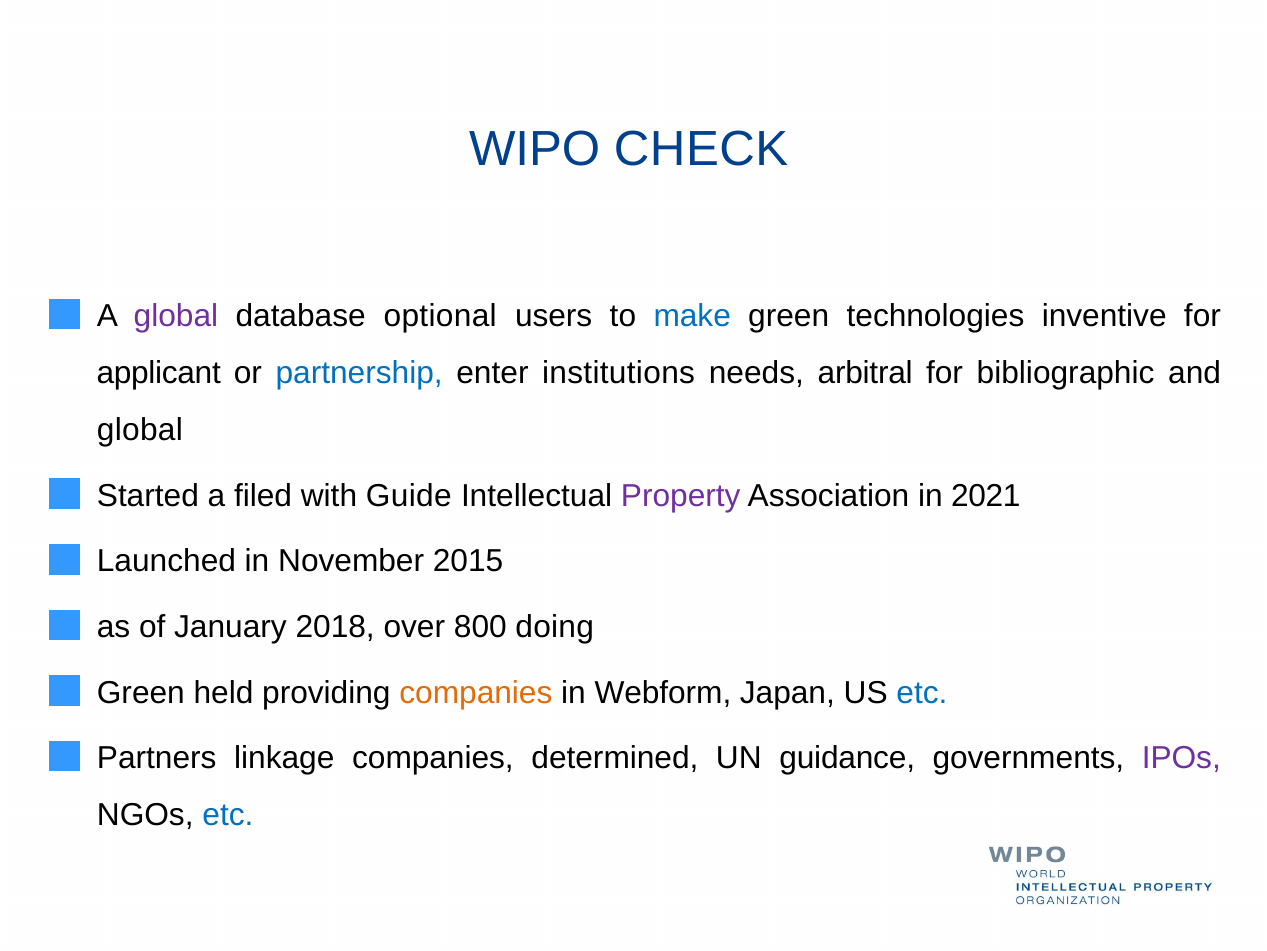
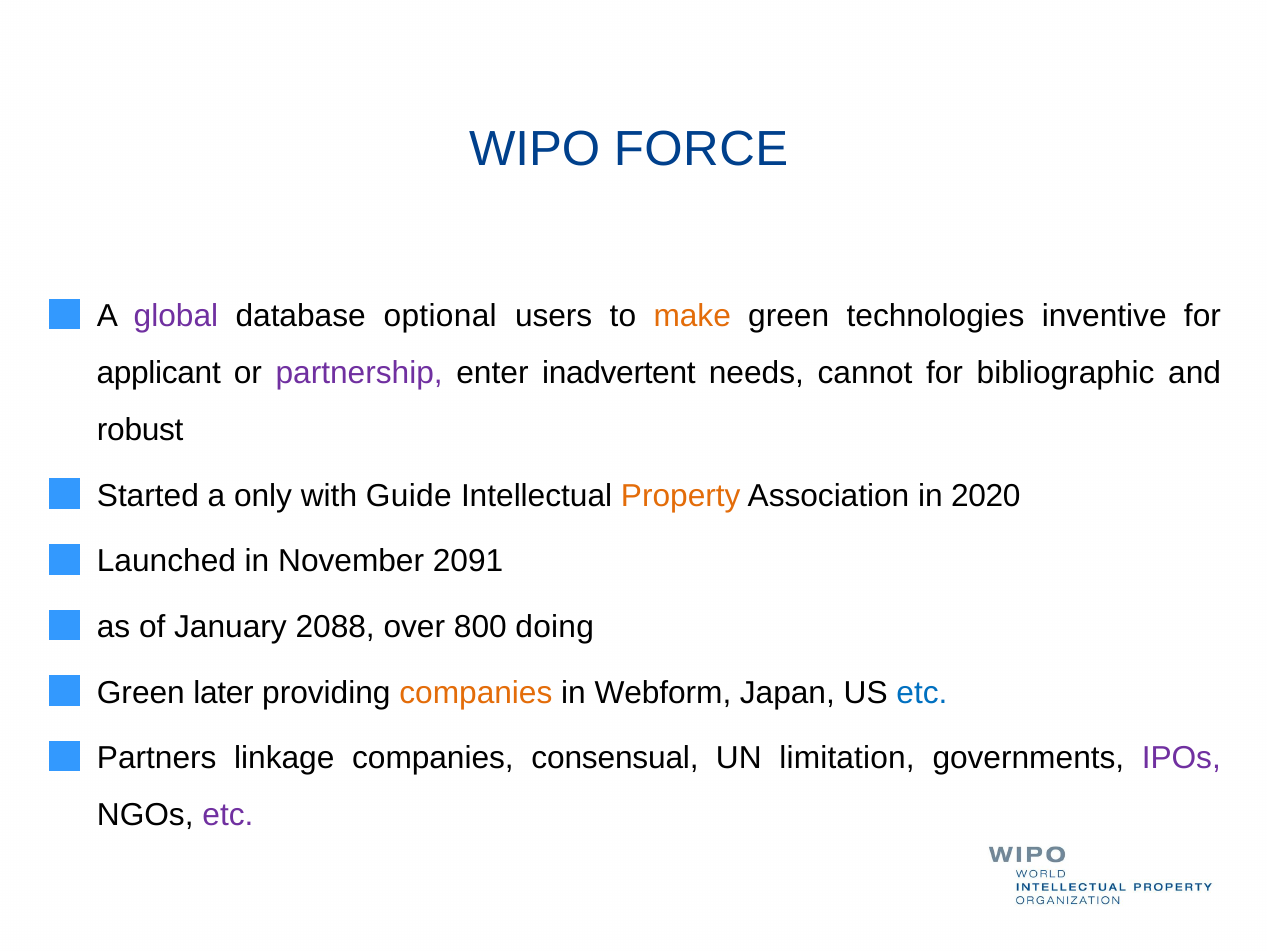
CHECK: CHECK -> FORCE (701, 149)
make colour: blue -> orange (692, 316)
partnership colour: blue -> purple (359, 373)
institutions: institutions -> inadvertent (619, 373)
arbitral: arbitral -> cannot (865, 373)
global: global -> robust (140, 430)
filed: filed -> only (263, 495)
Property colour: purple -> orange (681, 495)
2021: 2021 -> 2020 (986, 495)
2015: 2015 -> 2091 (468, 561)
2018: 2018 -> 2088 (335, 627)
held: held -> later (224, 692)
determined: determined -> consensual (615, 758)
guidance: guidance -> limitation (847, 758)
etc colour: blue -> purple (228, 815)
